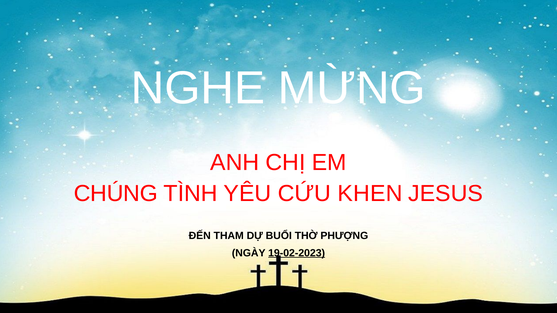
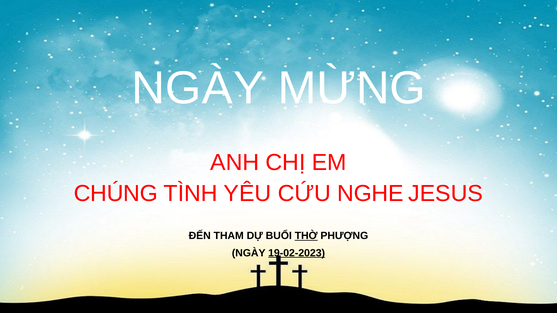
NGHE: NGHE -> NGÀY (198, 88)
KHEN: KHEN -> NGHE (370, 194)
THỜ underline: none -> present (306, 236)
